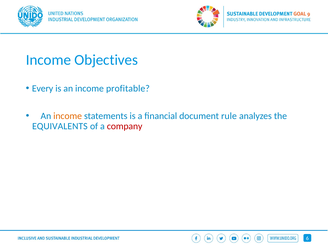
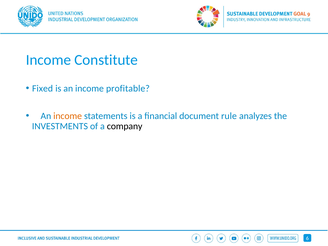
Objectives: Objectives -> Constitute (106, 60)
Every: Every -> Fixed (43, 88)
EQUIVALENTS: EQUIVALENTS -> INVESTMENTS (60, 126)
company colour: red -> black (125, 126)
